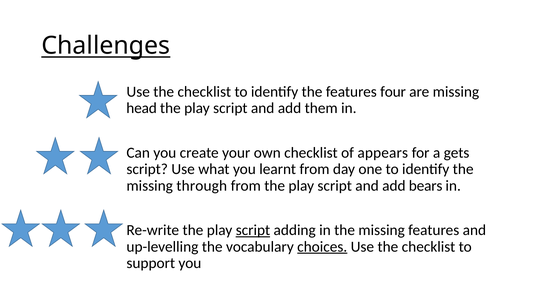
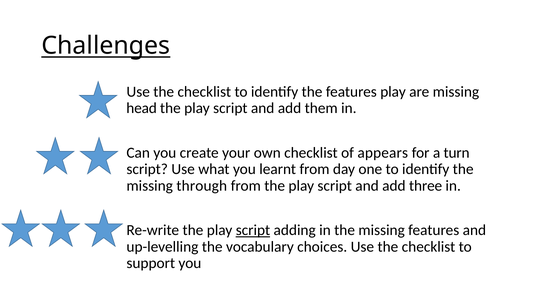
features four: four -> play (393, 92)
gets: gets -> turn (457, 153)
bears: bears -> three (426, 186)
choices underline: present -> none (322, 247)
